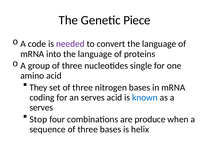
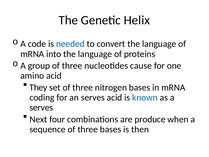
Piece: Piece -> Helix (137, 20)
needed colour: purple -> blue (70, 44)
single: single -> cause (141, 66)
Stop: Stop -> Next (38, 119)
helix: helix -> then (140, 129)
